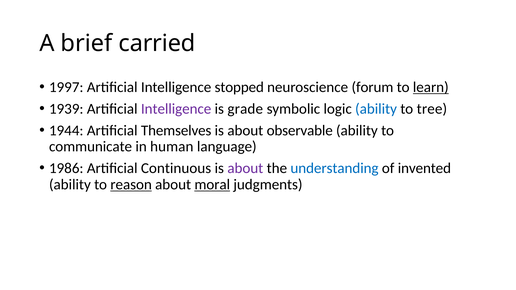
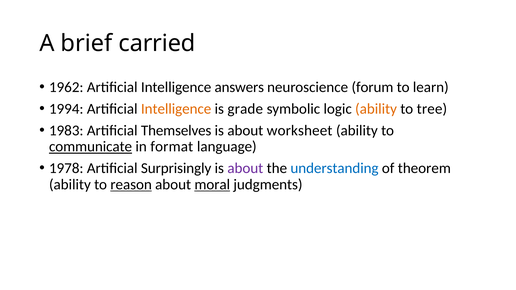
1997: 1997 -> 1962 (66, 87)
stopped: stopped -> answers (239, 87)
learn underline: present -> none (431, 87)
1939: 1939 -> 1994 (66, 109)
Intelligence colour: purple -> orange (176, 109)
ability colour: blue -> orange (376, 109)
1944: 1944 -> 1983 (66, 131)
observable: observable -> worksheet (300, 131)
communicate underline: none -> present (91, 147)
human: human -> format (172, 147)
1986: 1986 -> 1978 (66, 168)
Continuous: Continuous -> Surprisingly (176, 168)
invented: invented -> theorem (424, 168)
